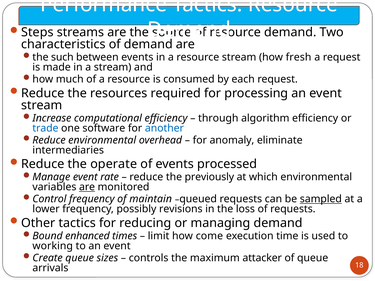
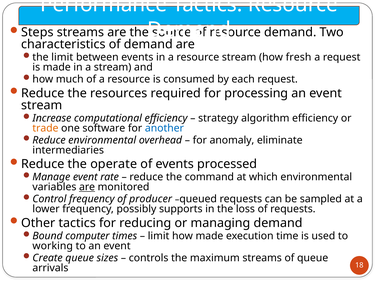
the such: such -> limit (62, 57)
through: through -> strategy (218, 118)
trade colour: blue -> orange (45, 128)
previously: previously -> command (209, 177)
maintain: maintain -> producer (151, 199)
sampled underline: present -> none (321, 199)
revisions: revisions -> supports (181, 209)
enhanced: enhanced -> computer (87, 236)
how come: come -> made (209, 236)
maximum attacker: attacker -> streams (262, 258)
